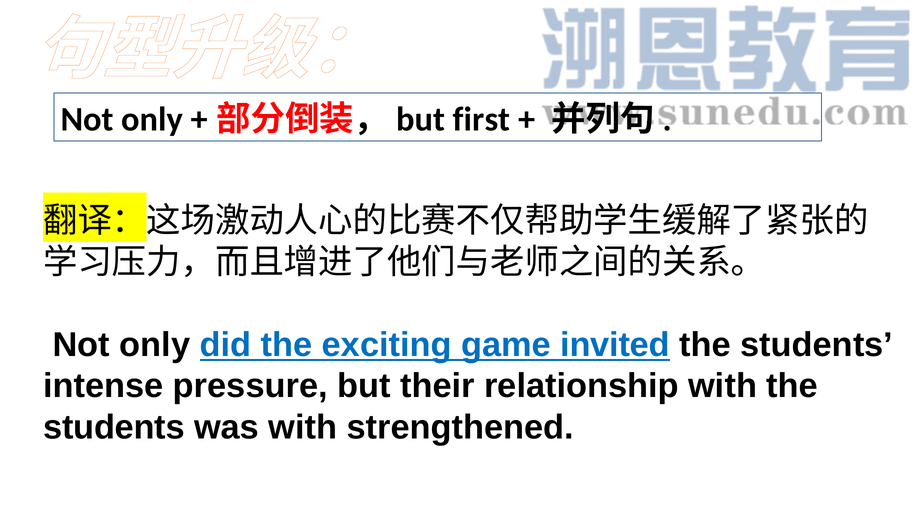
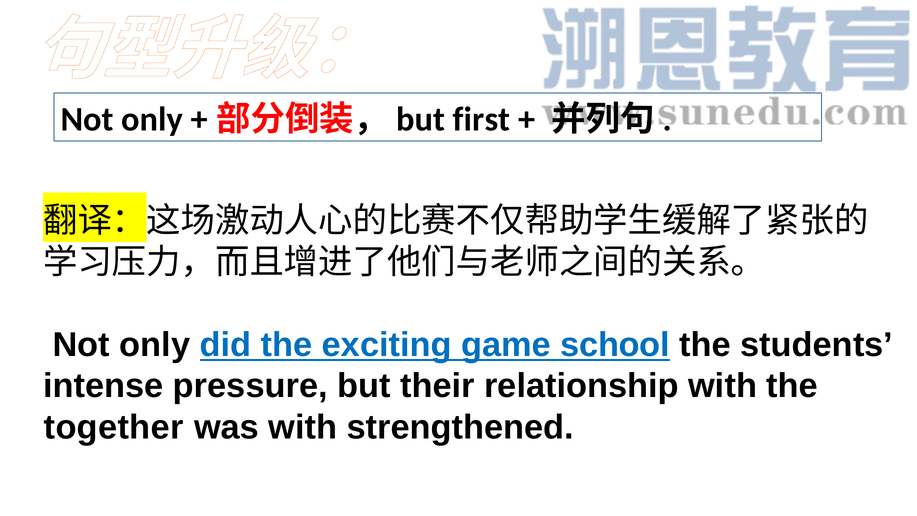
invited: invited -> school (615, 345)
students: students -> together (114, 427)
